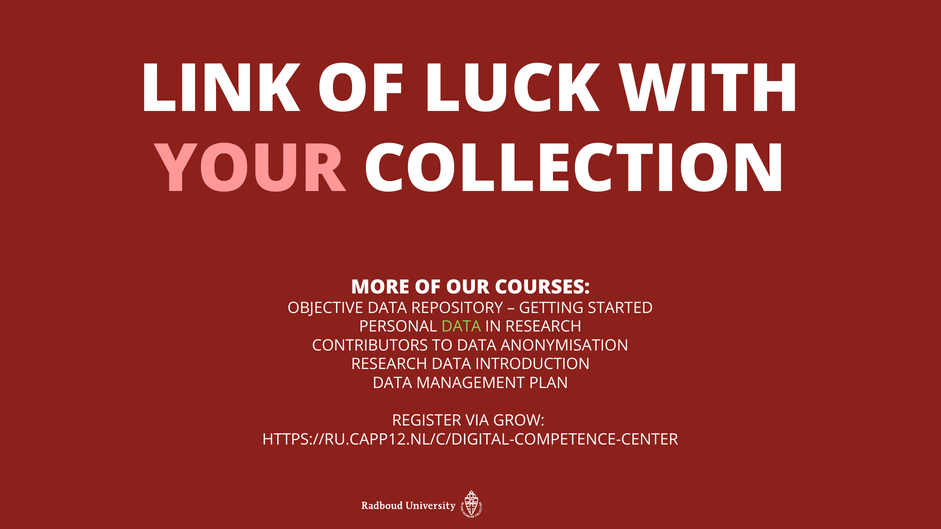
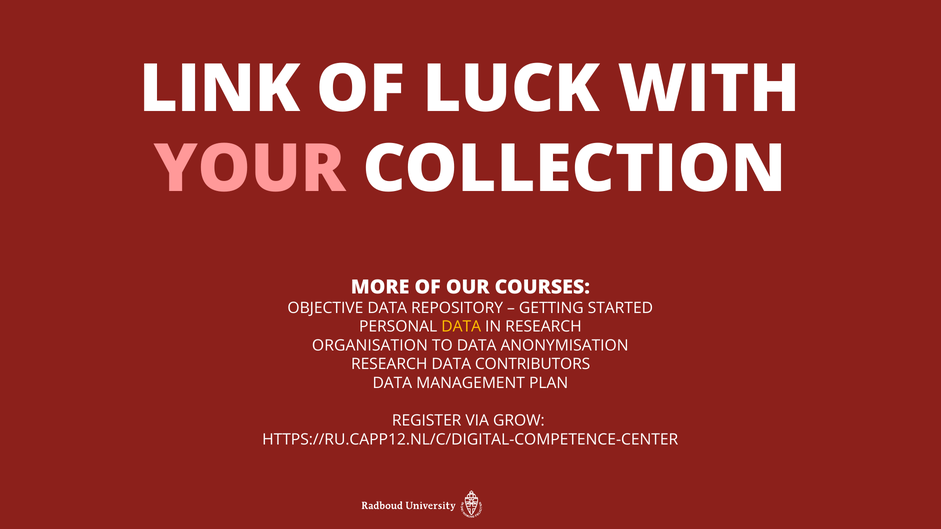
DATA colour: light green -> yellow (461, 327)
CONTRIBUTORS: CONTRIBUTORS -> ORGANISATION (370, 346)
INTRODUCTION: INTRODUCTION -> CONTRIBUTORS (533, 365)
